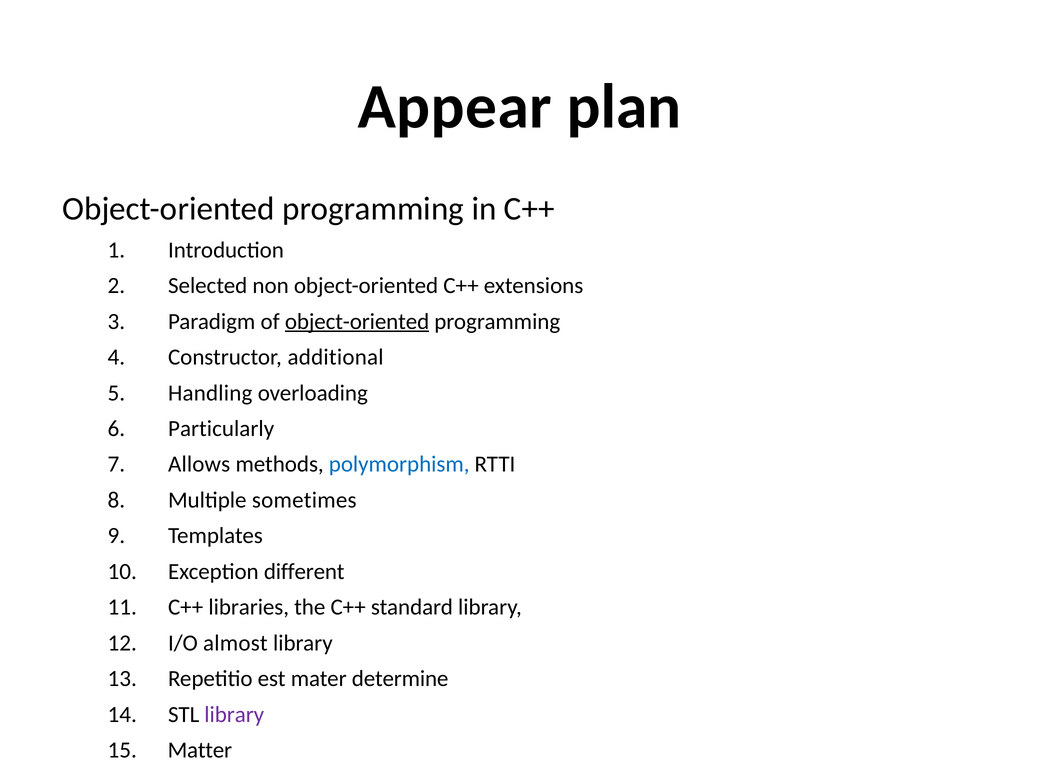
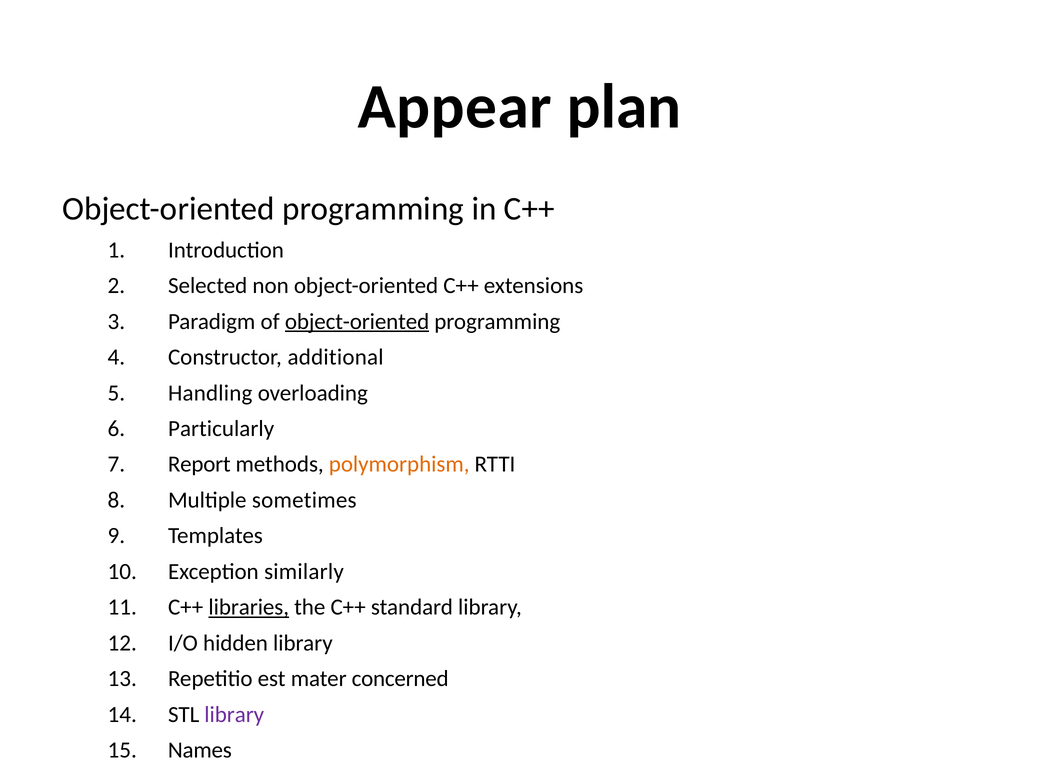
Allows: Allows -> Report (199, 464)
polymorphism colour: blue -> orange (399, 464)
different: different -> similarly (304, 571)
libraries underline: none -> present (249, 607)
almost: almost -> hidden (236, 643)
determine: determine -> concerned (400, 679)
Matter: Matter -> Names (200, 750)
